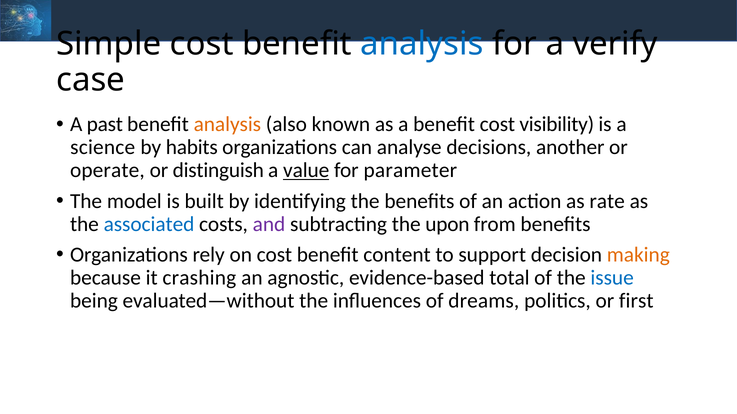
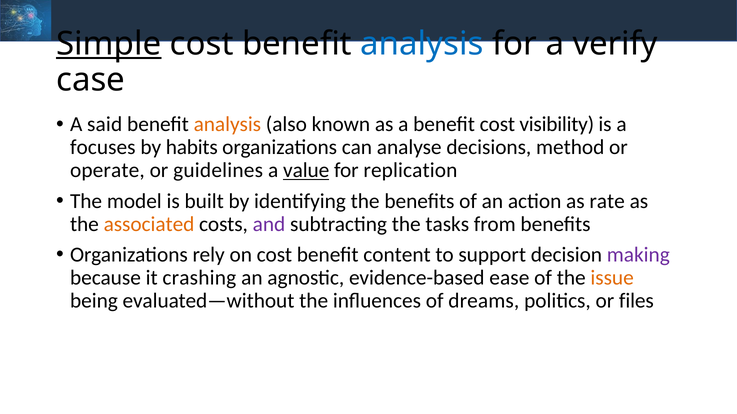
Simple underline: none -> present (109, 44)
past: past -> said (105, 124)
science: science -> focuses (103, 147)
another: another -> method (570, 147)
distinguish: distinguish -> guidelines (218, 171)
parameter: parameter -> replication (410, 171)
associated colour: blue -> orange (149, 224)
upon: upon -> tasks (447, 224)
making colour: orange -> purple (638, 255)
total: total -> ease (509, 278)
issue colour: blue -> orange (612, 278)
first: first -> files (636, 301)
